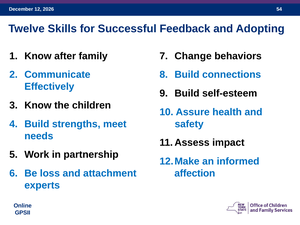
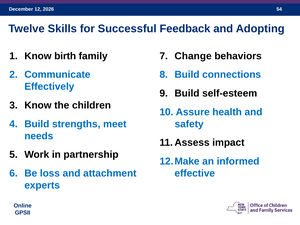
after: after -> birth (65, 56)
affection: affection -> effective (195, 173)
